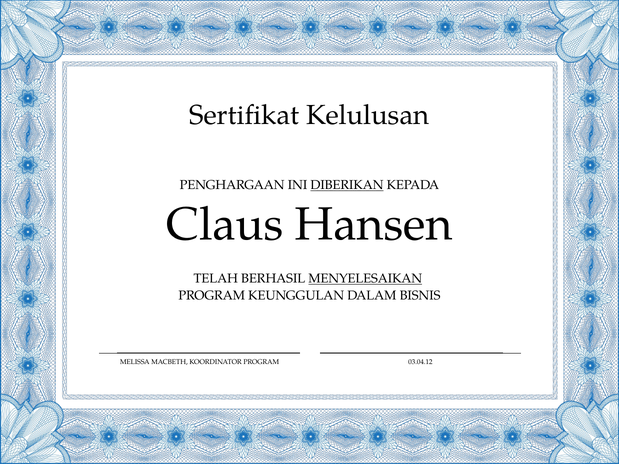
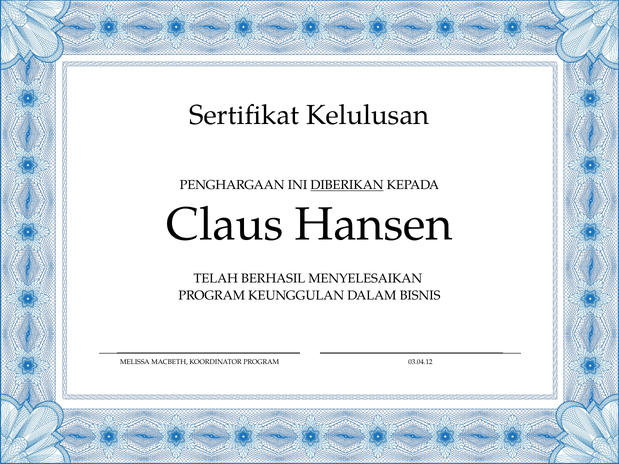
MENYELESAIKAN underline: present -> none (365, 279)
